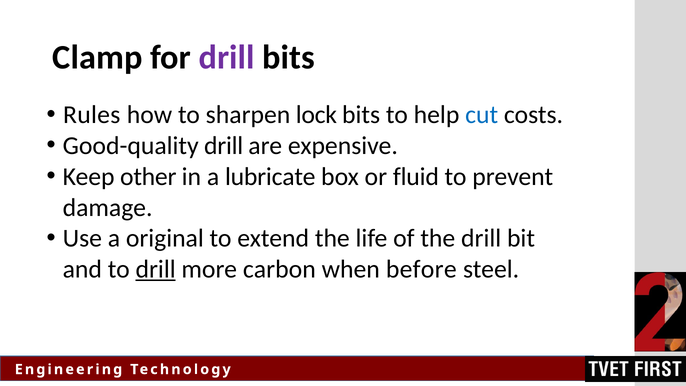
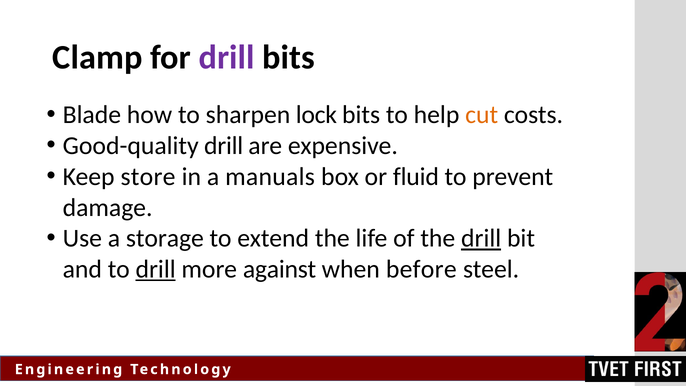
Rules: Rules -> Blade (92, 115)
cut colour: blue -> orange (482, 115)
other: other -> store (148, 177)
lubricate: lubricate -> manuals (270, 177)
original: original -> storage (165, 238)
drill underline: none -> present (481, 238)
carbon: carbon -> against (280, 269)
